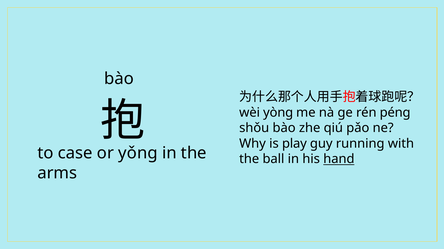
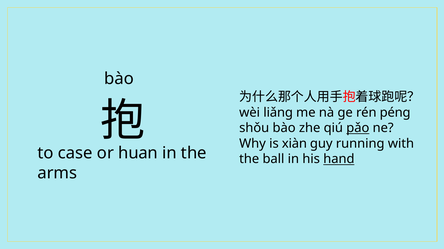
yòng: yòng -> liǎng (278, 113)
pǎo underline: none -> present (358, 128)
play: play -> xiàn (294, 144)
yǒng: yǒng -> huan (138, 154)
